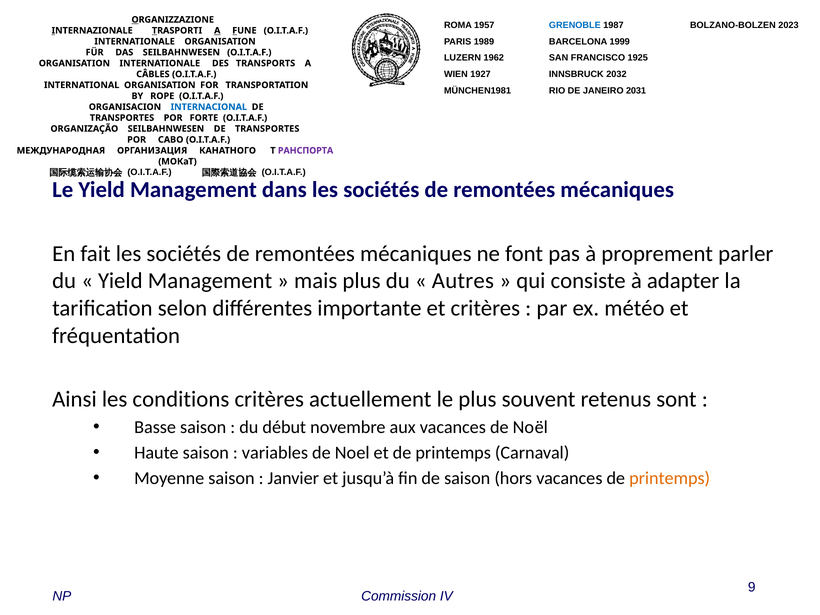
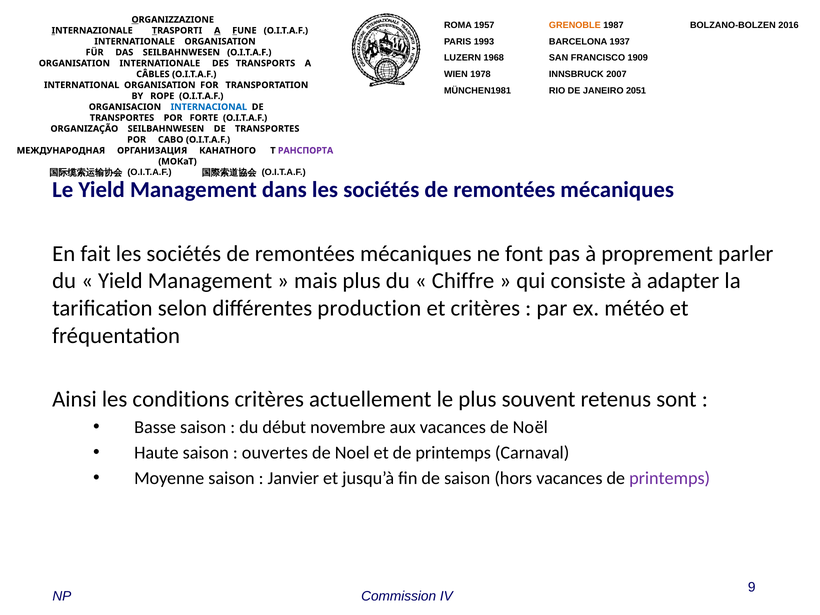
GRENOBLE colour: blue -> orange (575, 25)
2023: 2023 -> 2016 (788, 25)
1989: 1989 -> 1993 (484, 42)
1999: 1999 -> 1937 (620, 42)
1962: 1962 -> 1968 (494, 58)
1925: 1925 -> 1909 (638, 58)
1927: 1927 -> 1978 (480, 74)
2032: 2032 -> 2007 (616, 74)
2031: 2031 -> 2051 (636, 91)
Autres: Autres -> Chiffre (463, 281)
importante: importante -> production (369, 308)
variables: variables -> ouvertes (275, 453)
printemps colour: orange -> purple (670, 478)
